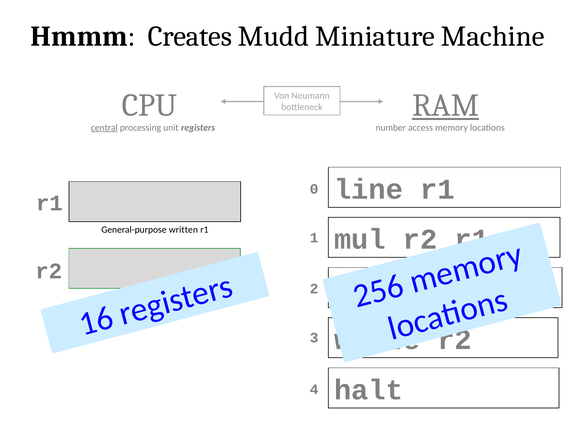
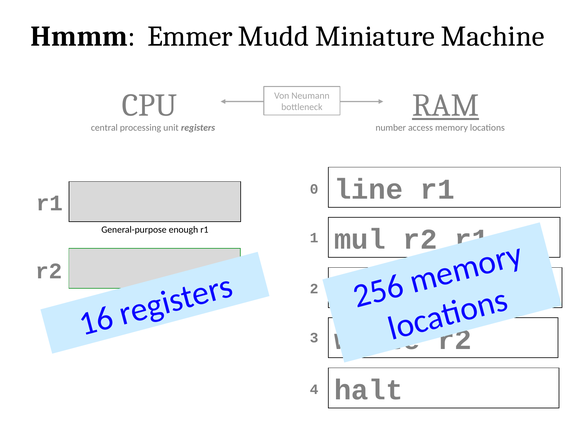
Creates: Creates -> Emmer (190, 36)
central underline: present -> none (104, 128)
written: written -> enough (183, 230)
